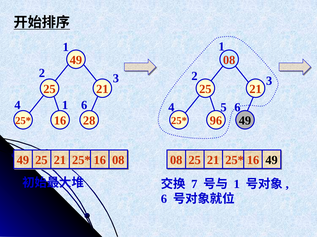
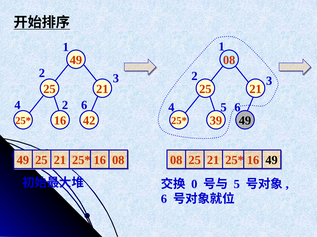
1: 1 -> 2 (65, 105)
28: 28 -> 42 (89, 121)
96: 96 -> 39 (216, 121)
7: 7 -> 0 (194, 185)
1: 1 -> 5 (237, 185)
